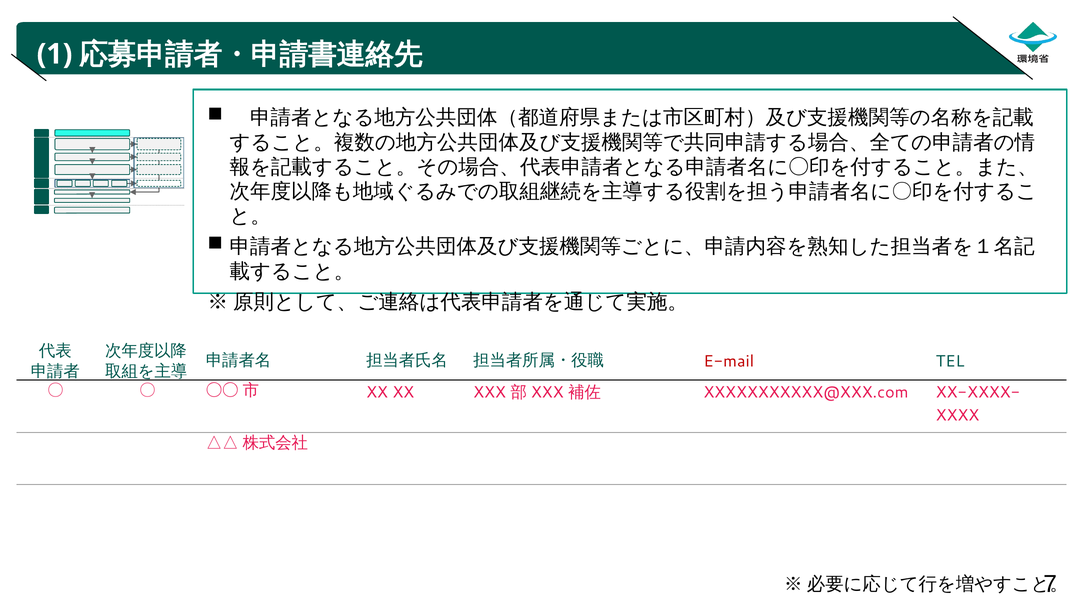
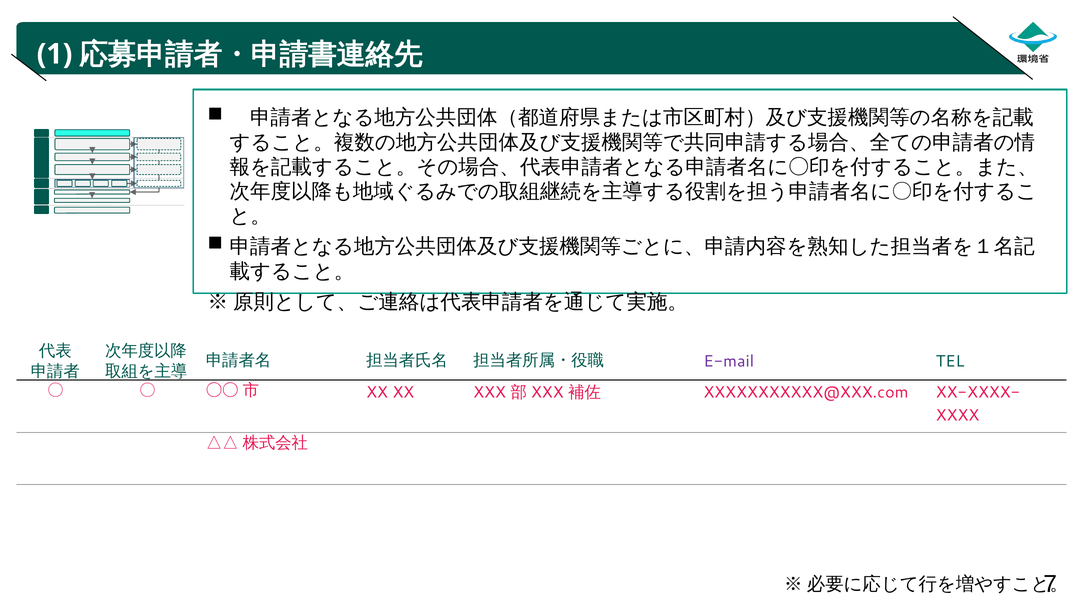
E-mail colour: red -> purple (729, 361)
